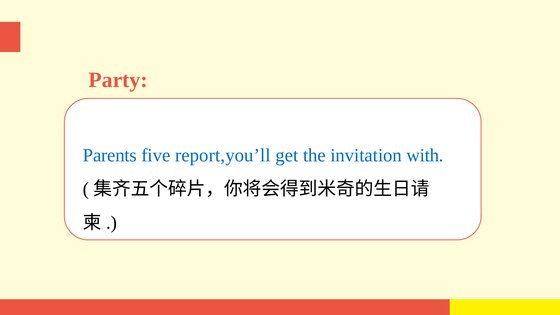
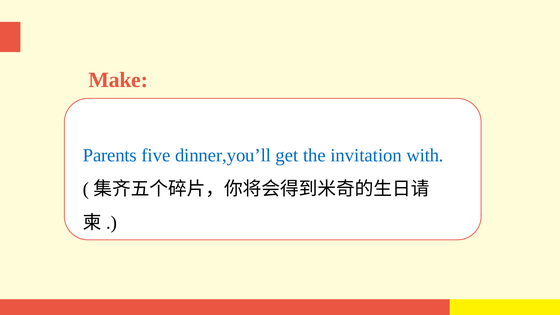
Party: Party -> Make (118, 80)
report,you’ll: report,you’ll -> dinner,you’ll (223, 155)
